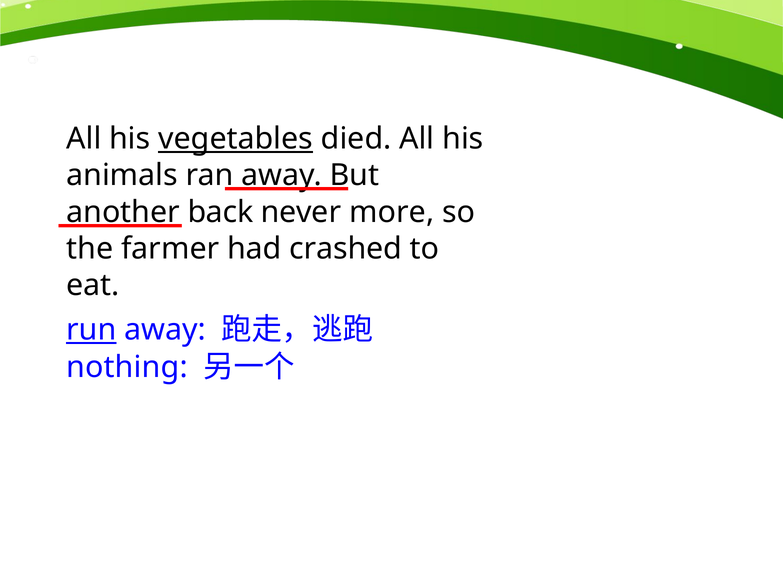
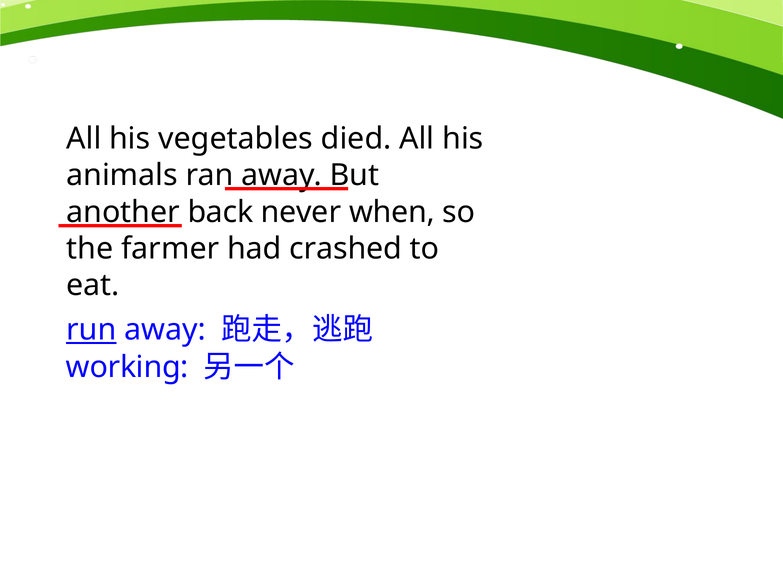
vegetables underline: present -> none (236, 139)
more: more -> when (392, 212)
nothing: nothing -> working (127, 367)
